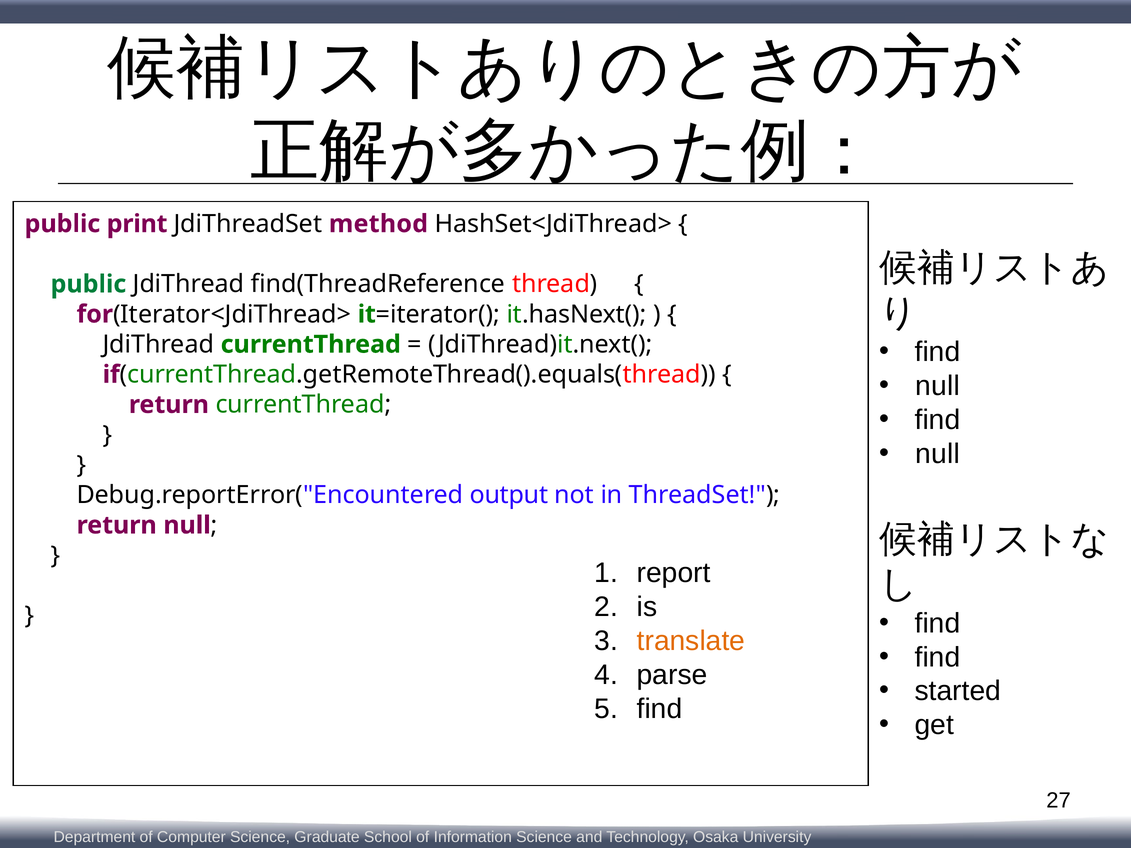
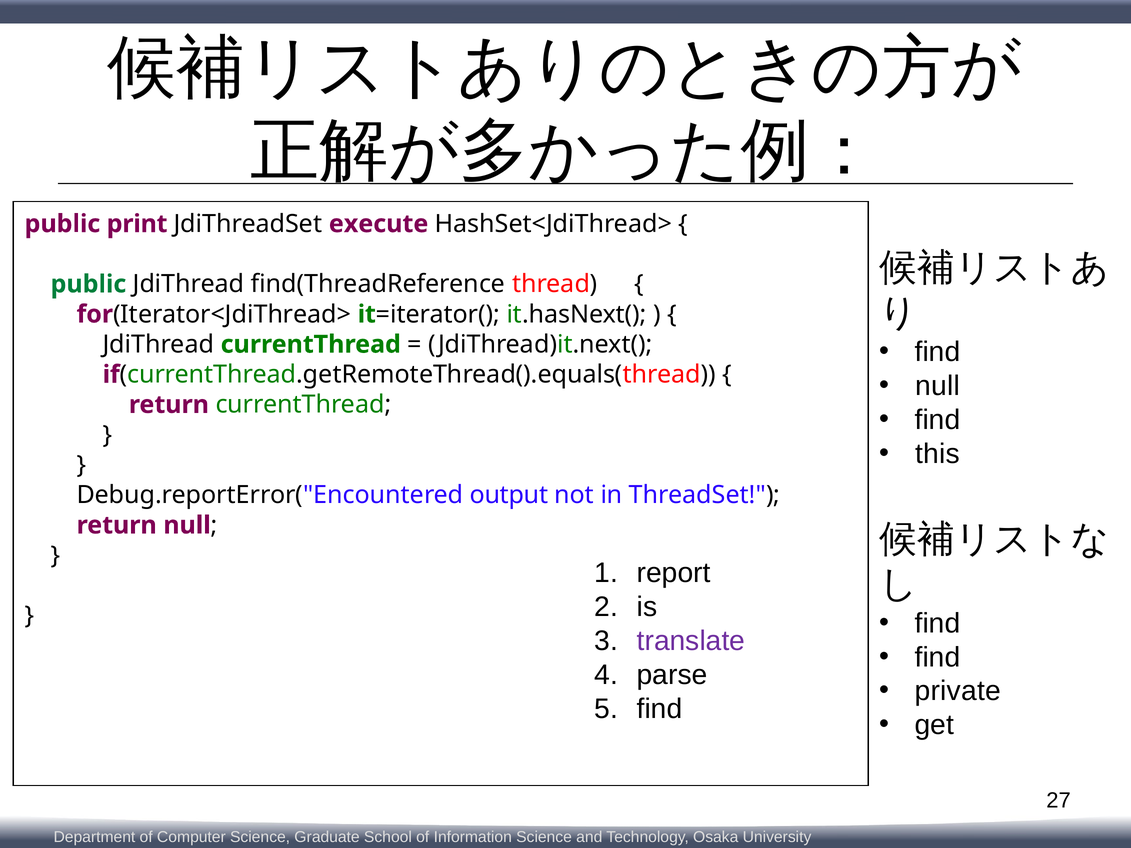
method: method -> execute (379, 224)
null: null -> this (937, 454)
translate colour: orange -> purple (691, 641)
started: started -> private (958, 691)
